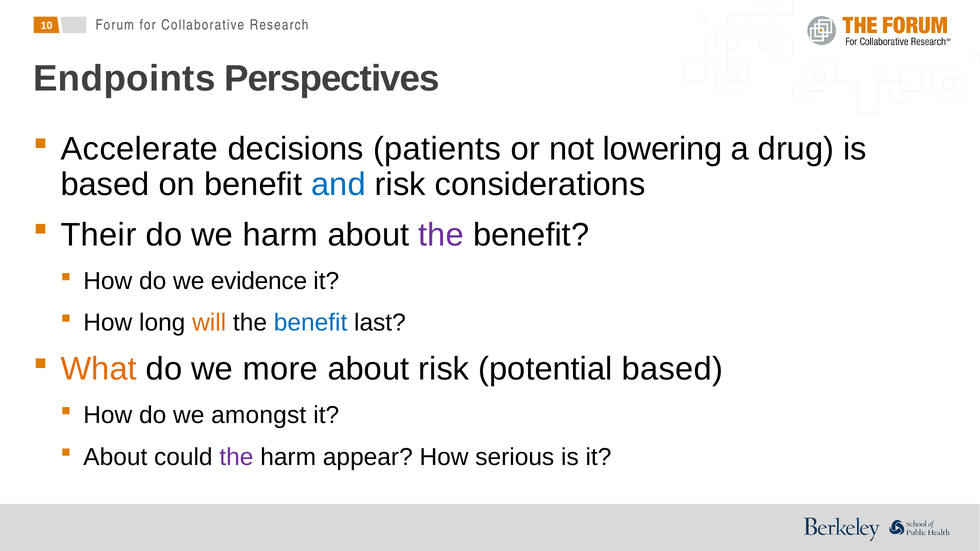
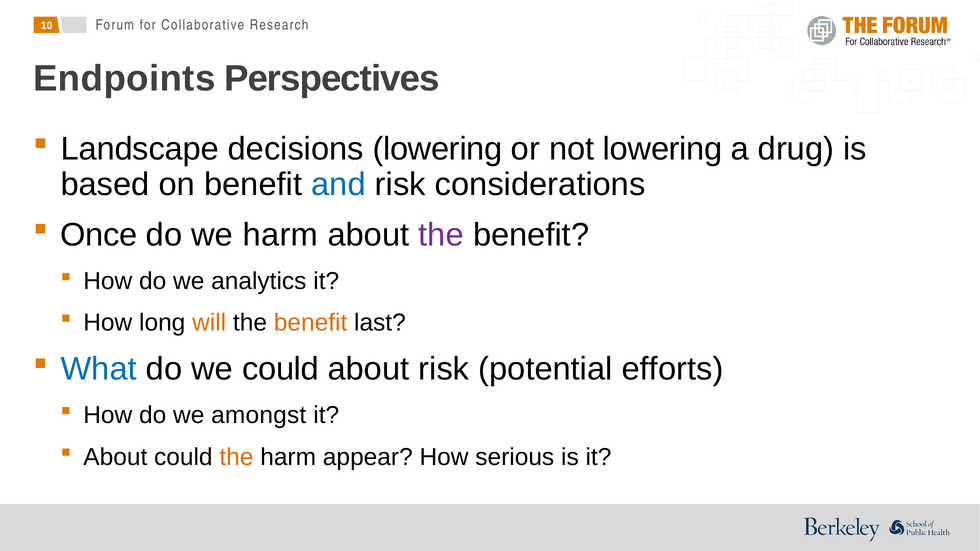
Accelerate: Accelerate -> Landscape (140, 149)
decisions patients: patients -> lowering (438, 149)
Their: Their -> Once (99, 235)
evidence: evidence -> analytics (259, 281)
benefit colour: blue -> orange (311, 323)
What colour: orange -> blue (99, 369)
we more: more -> could (281, 369)
potential based: based -> efforts (673, 369)
the colour: purple -> orange (236, 457)
